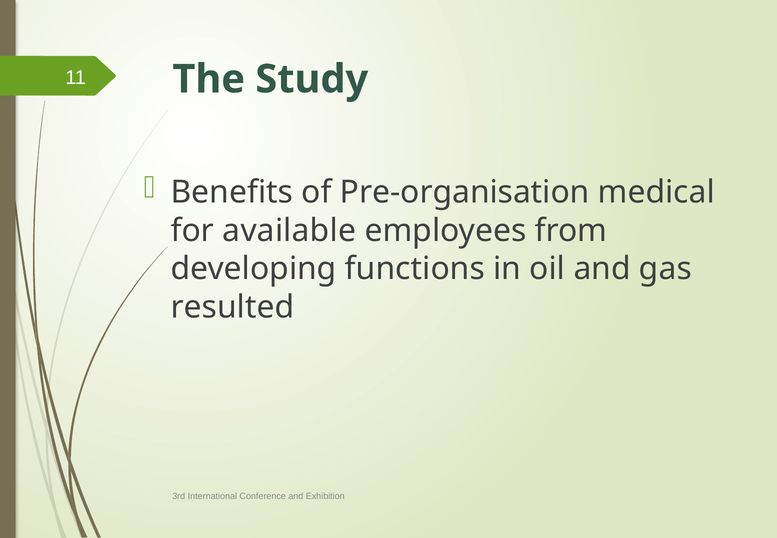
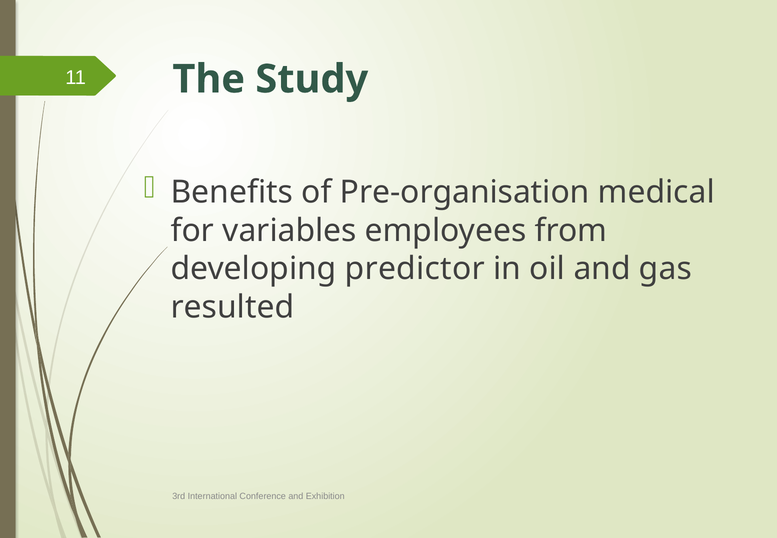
available: available -> variables (289, 231)
functions: functions -> predictor (415, 269)
